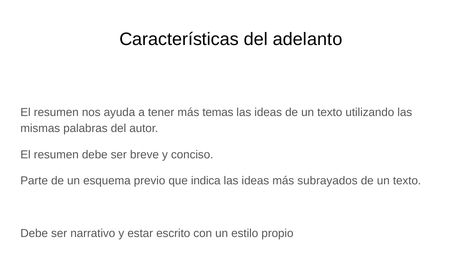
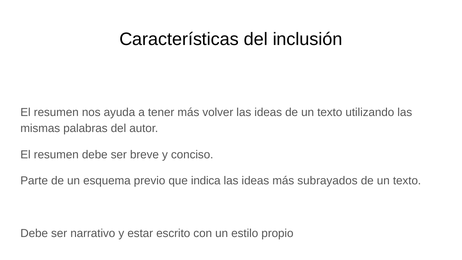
adelanto: adelanto -> inclusión (308, 39)
temas: temas -> volver (218, 112)
